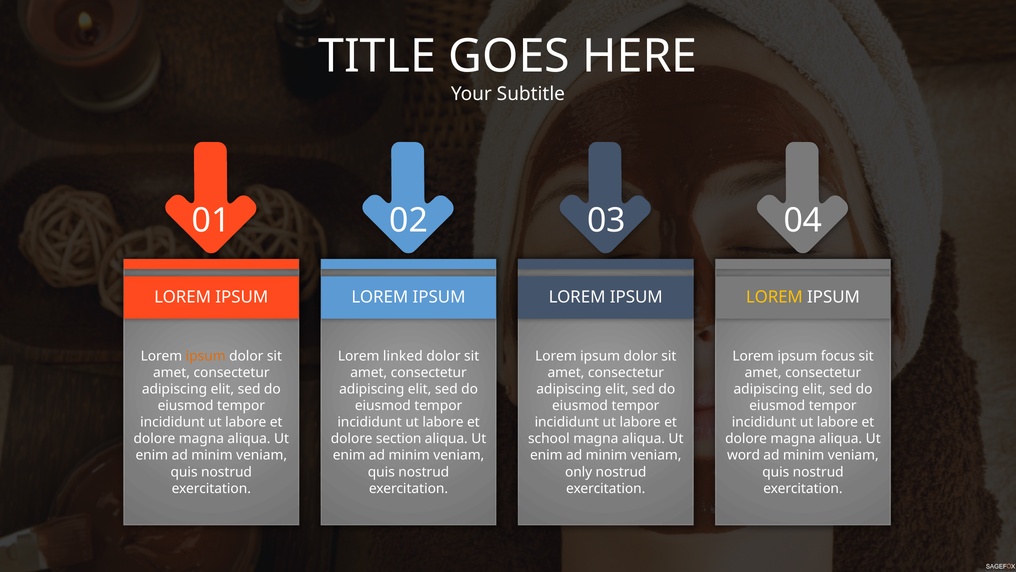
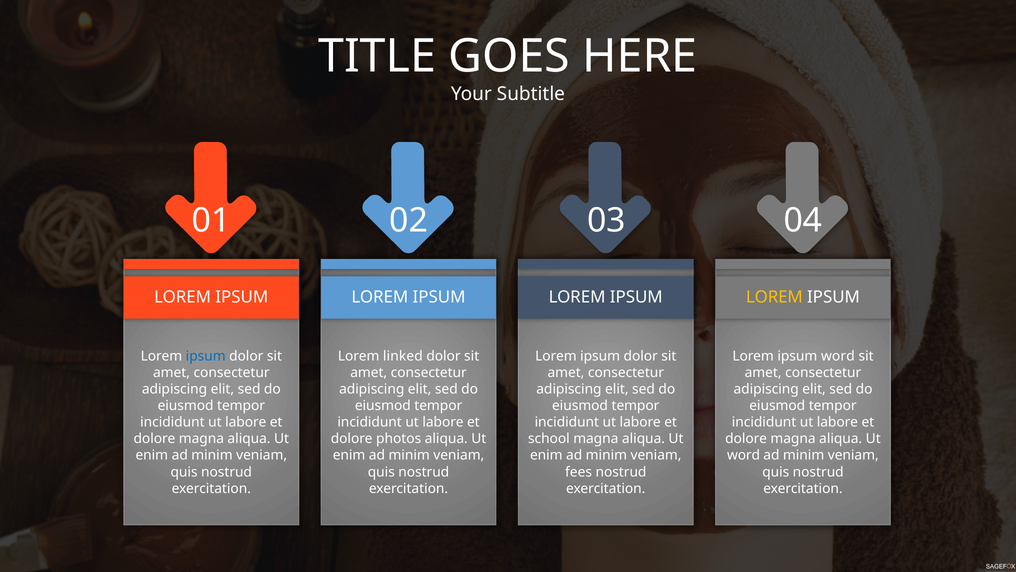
ipsum colour: orange -> blue (206, 356)
ipsum focus: focus -> word (838, 356)
section: section -> photos (399, 438)
only: only -> fees (579, 472)
